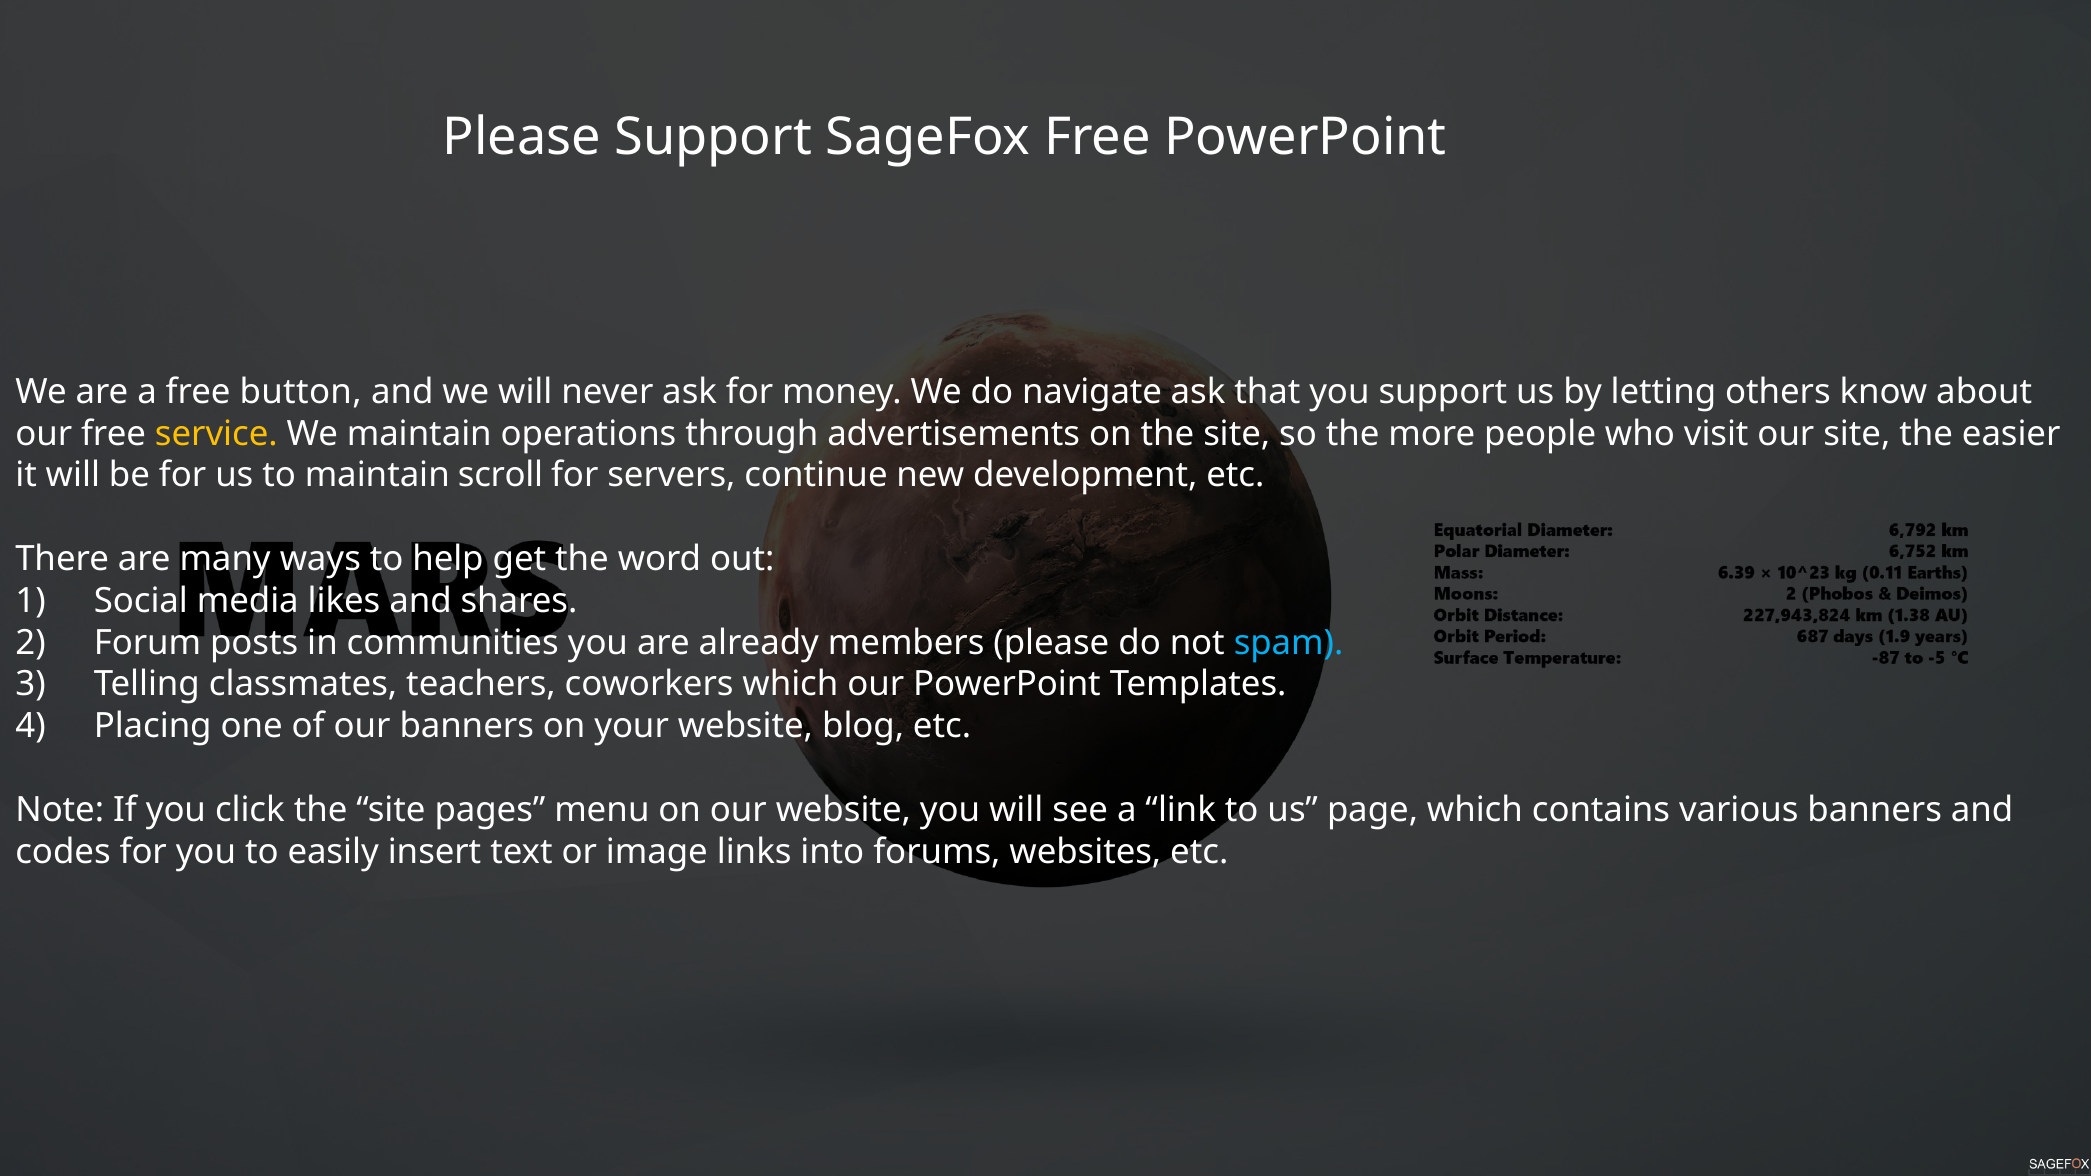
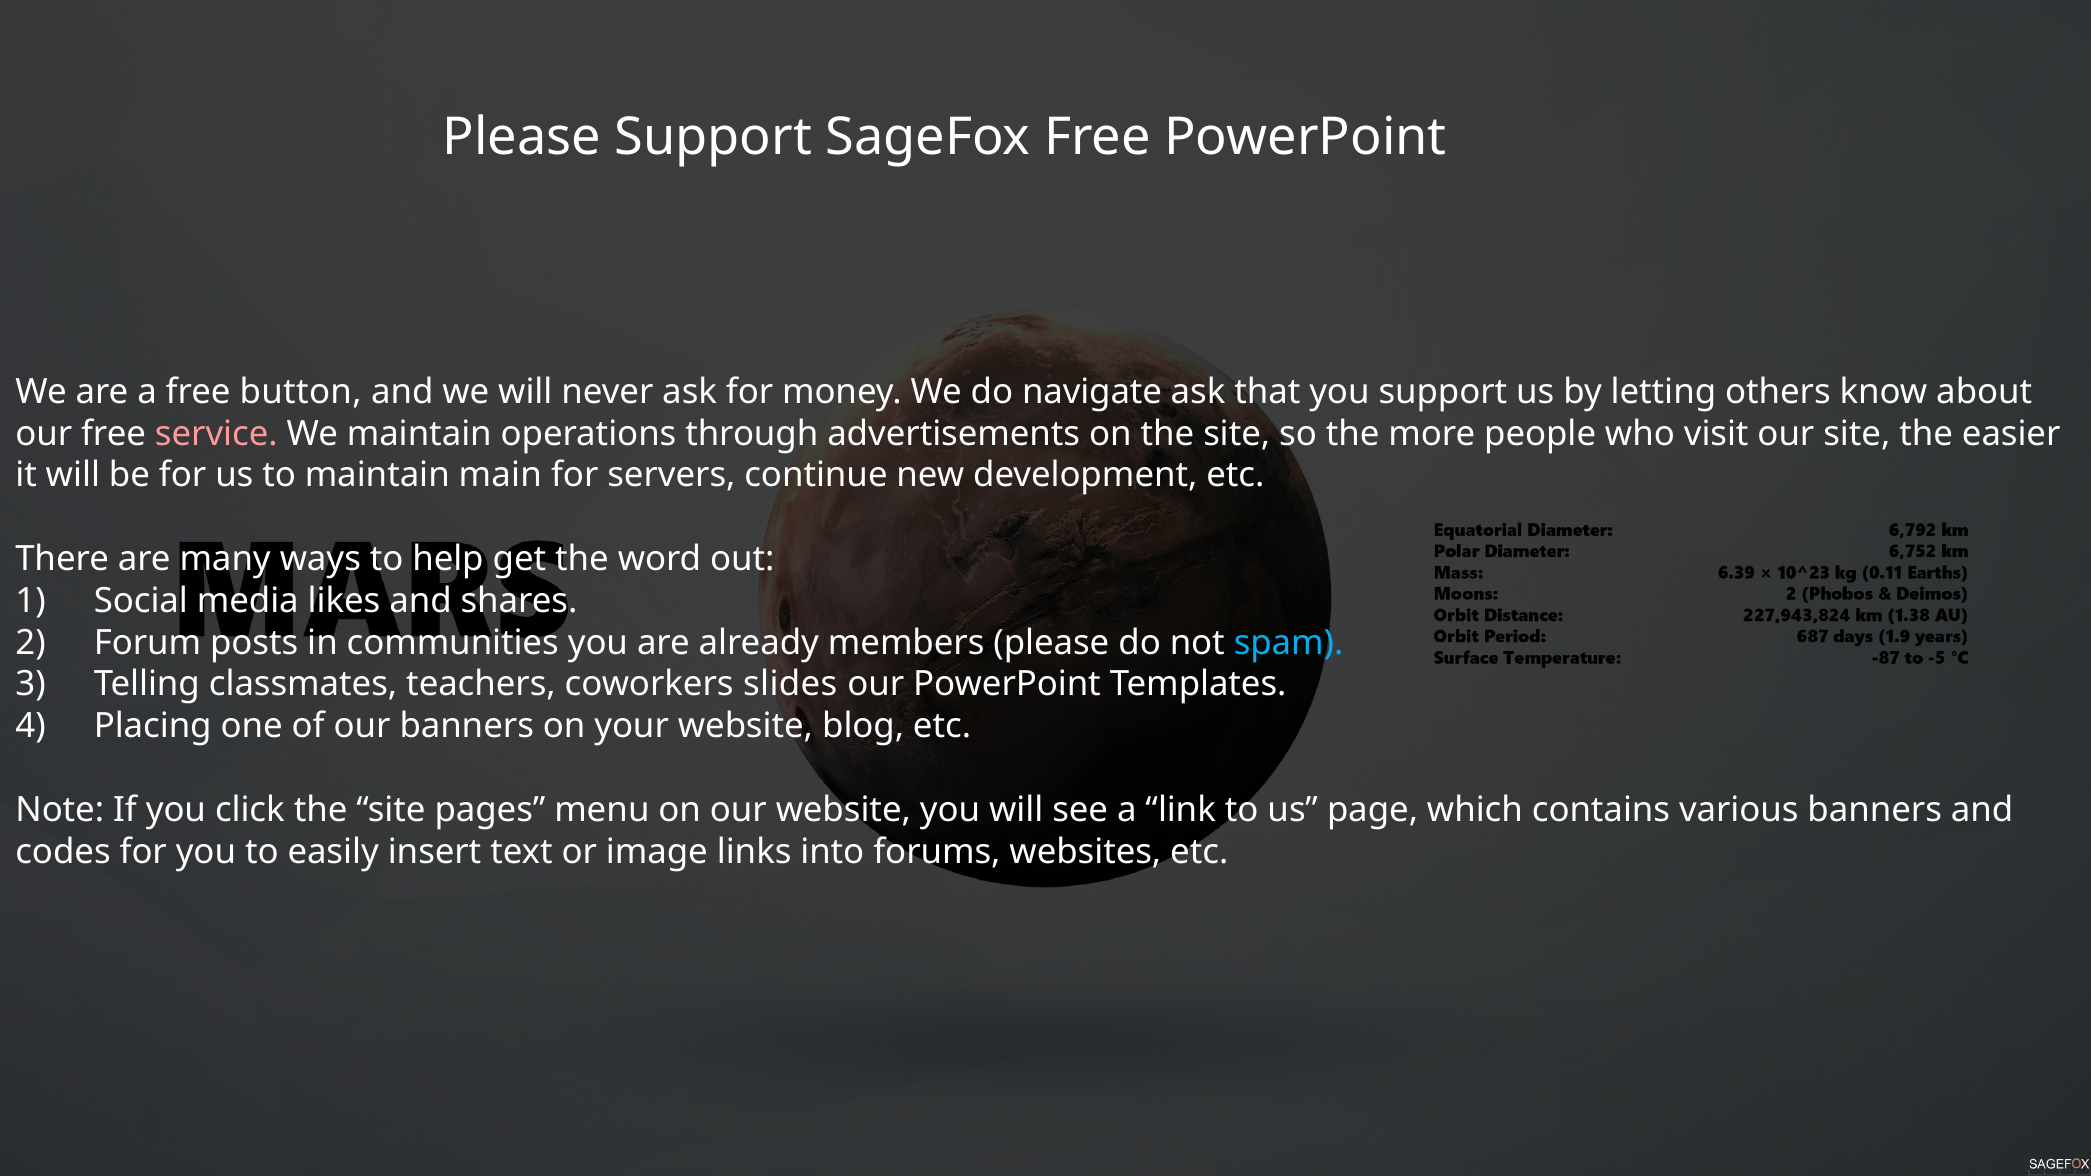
service colour: yellow -> pink (216, 434)
scroll: scroll -> main (500, 476)
coworkers which: which -> slides (790, 685)
